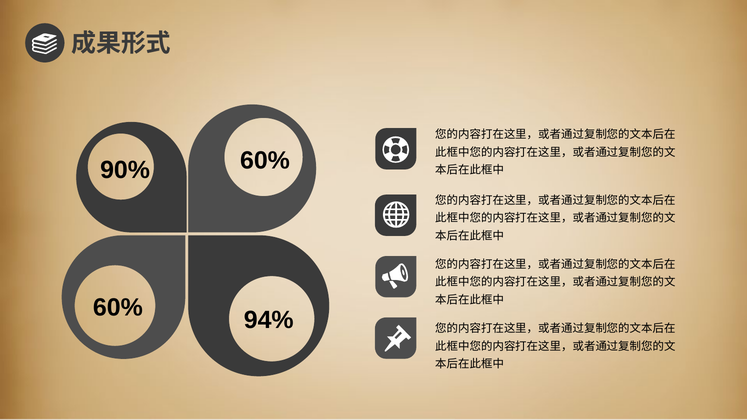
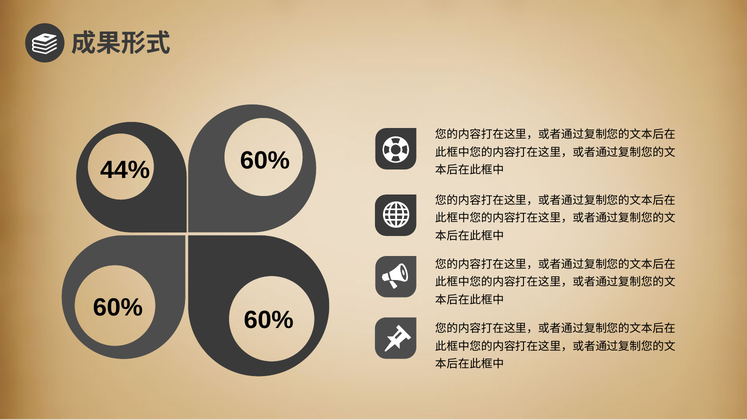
90%: 90% -> 44% (125, 170)
94%: 94% -> 60% (269, 320)
